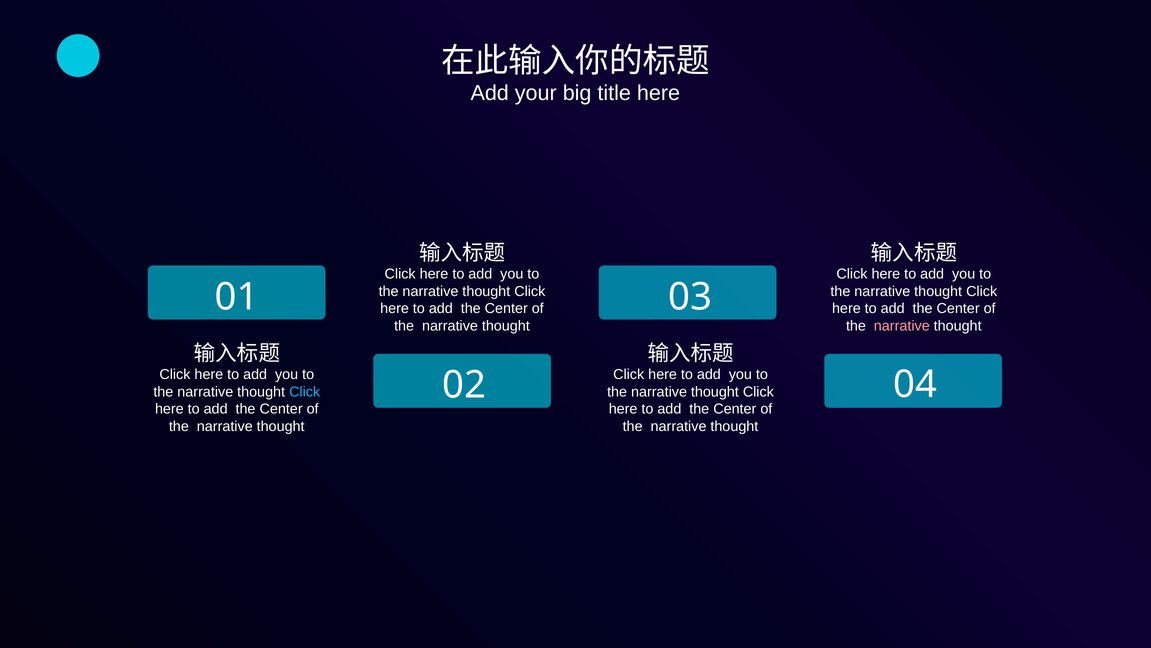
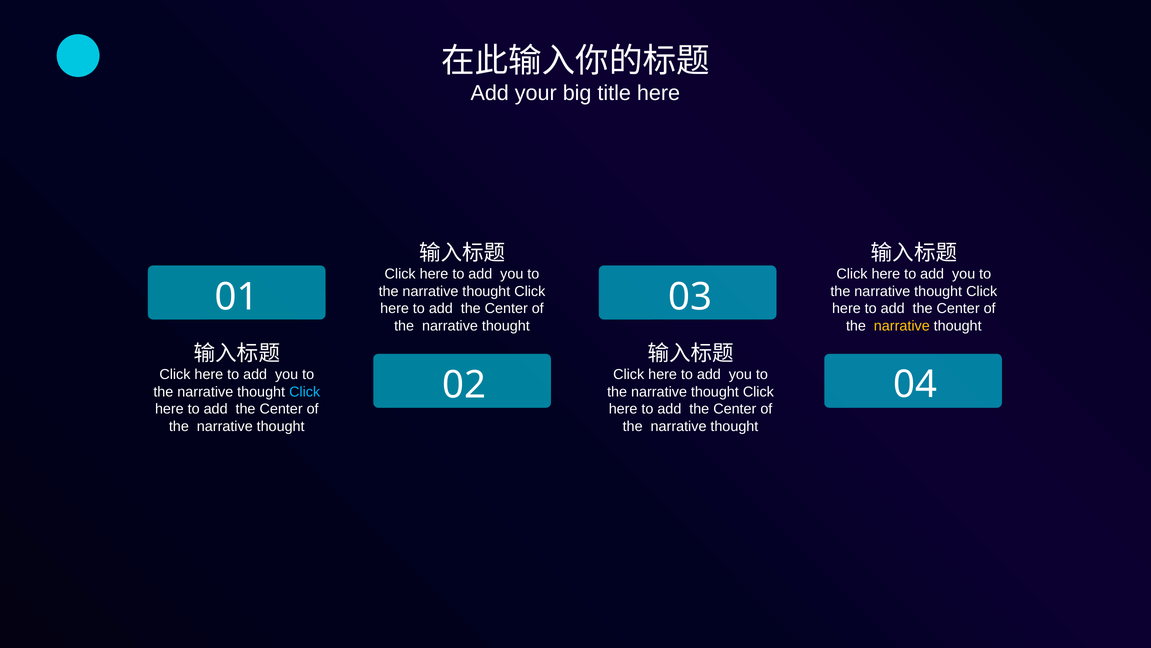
narrative colour: pink -> yellow (902, 326)
